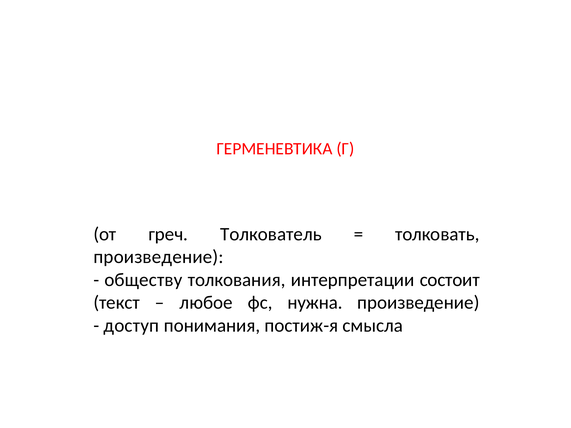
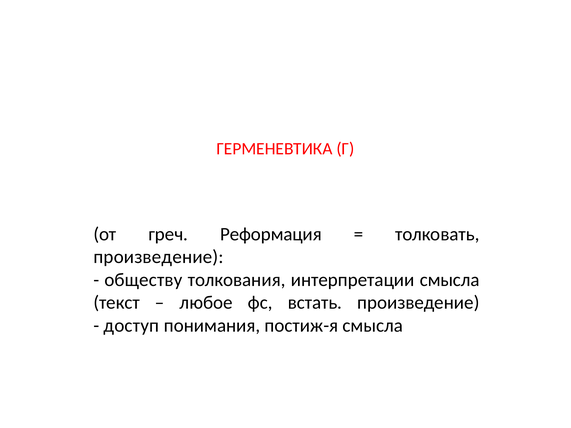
Толкователь: Толкователь -> Реформация (271, 234)
интерпретации состоит: состоит -> смысла (450, 280)
нужна: нужна -> встать (315, 303)
